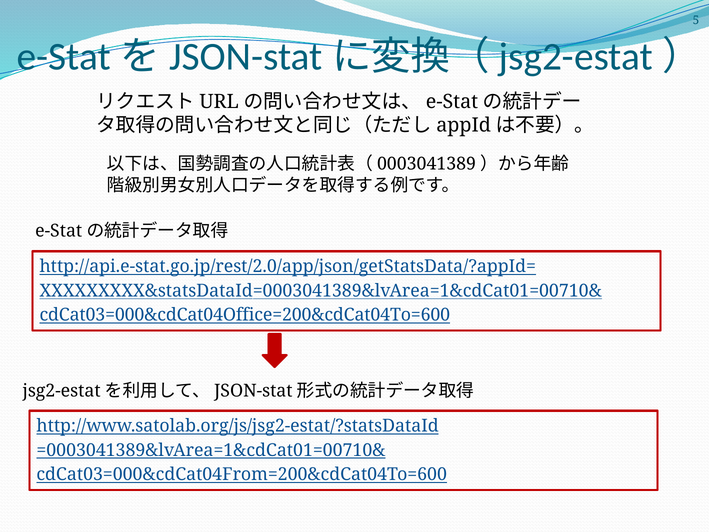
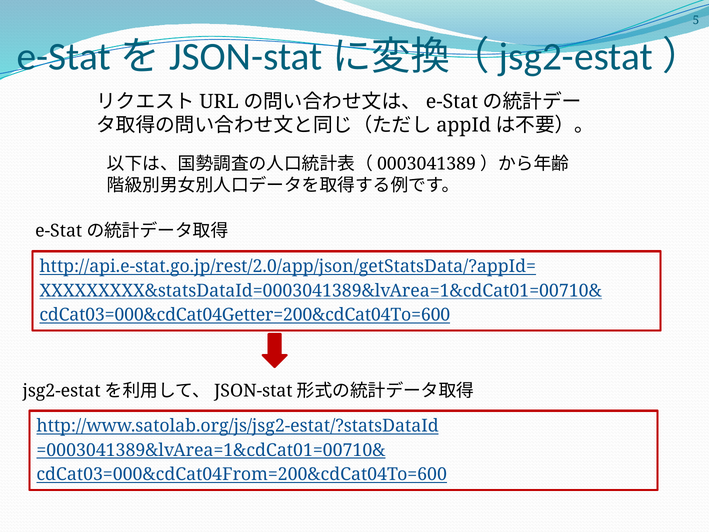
cdCat03=000&cdCat04Office=200&cdCat04To=600: cdCat03=000&cdCat04Office=200&cdCat04To=600 -> cdCat03=000&cdCat04Getter=200&cdCat04To=600 (245, 315)
